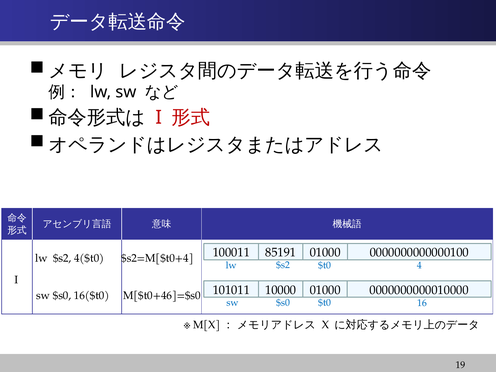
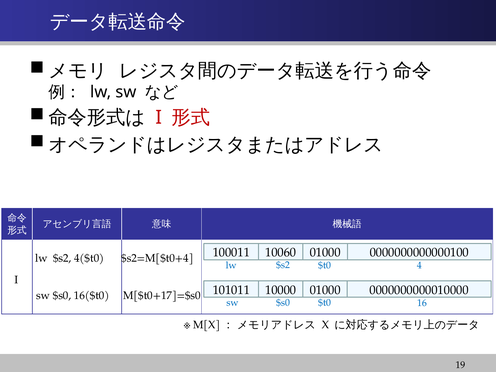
85191: 85191 -> 10060 (281, 253)
M[$t0+46]=$s0: M[$t0+46]=$s0 -> M[$t0+17]=$s0 (162, 296)
